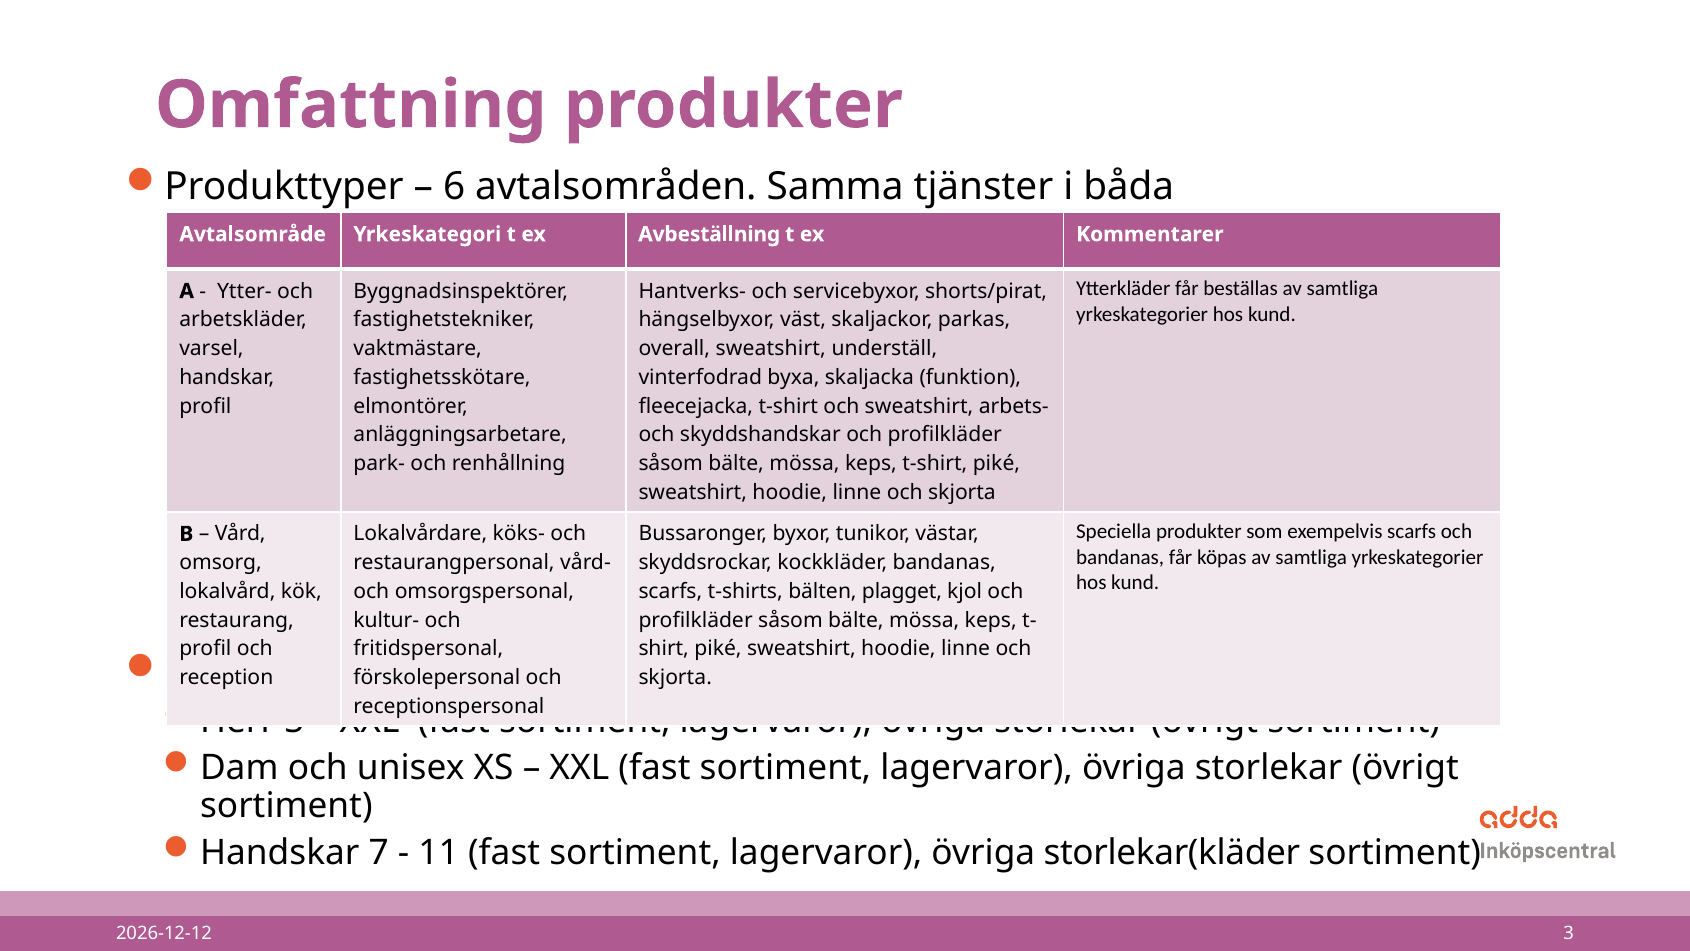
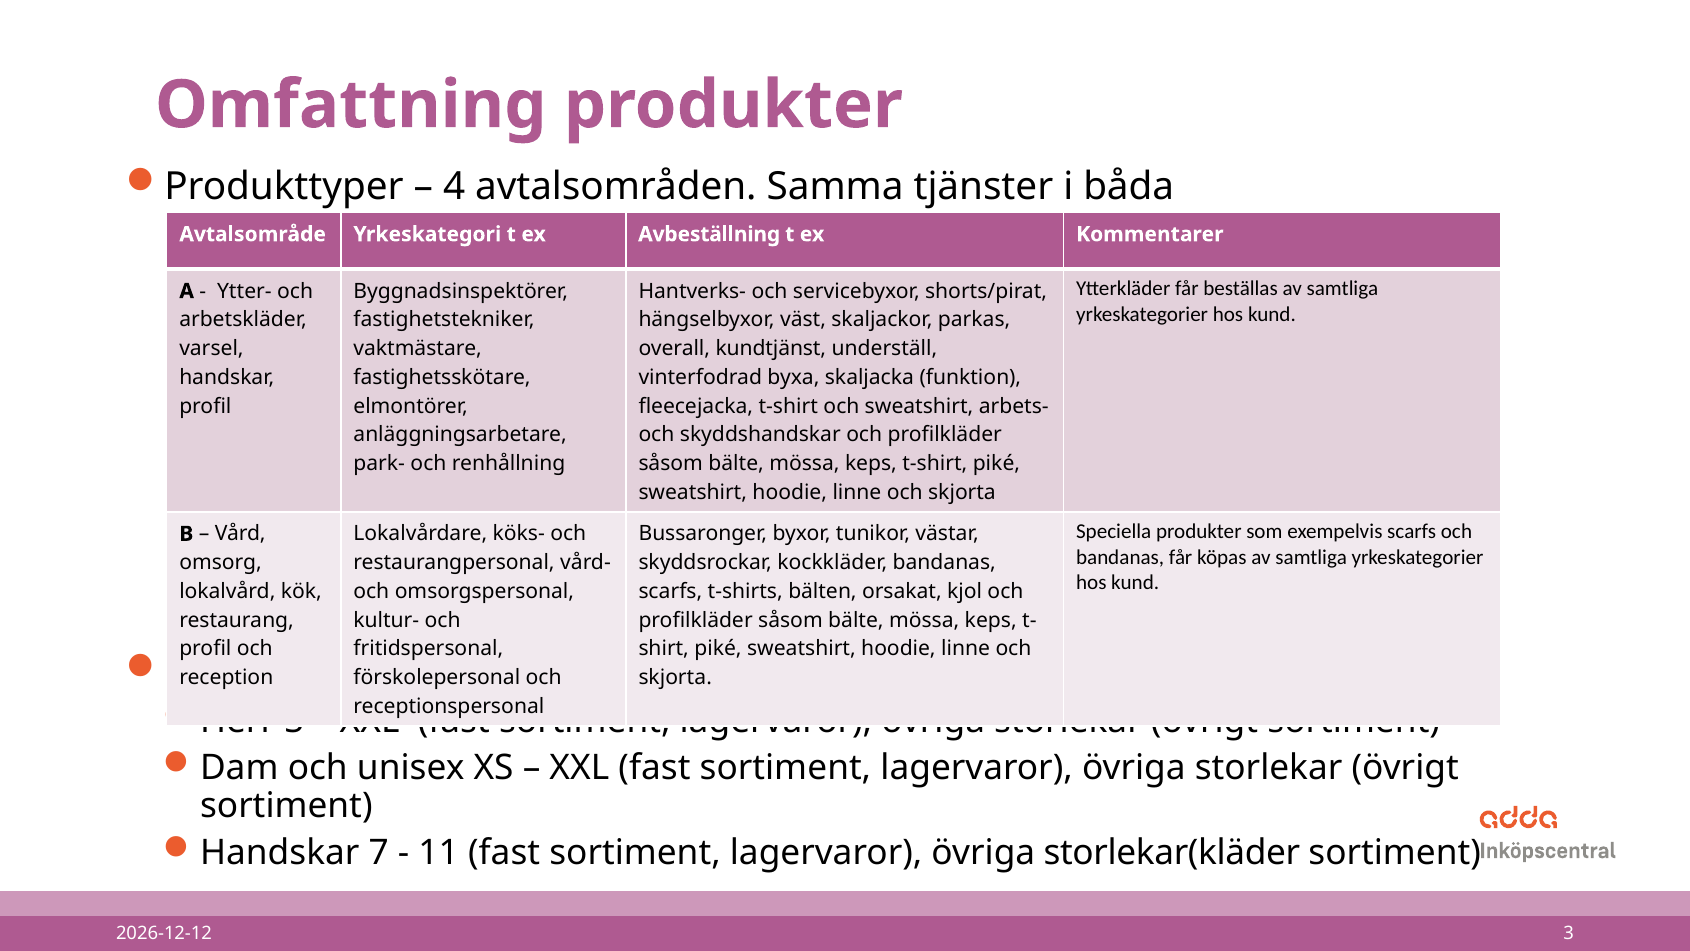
6: 6 -> 4 (454, 187)
overall sweatshirt: sweatshirt -> kundtjänst (771, 348)
plagget: plagget -> orsakat (902, 591)
